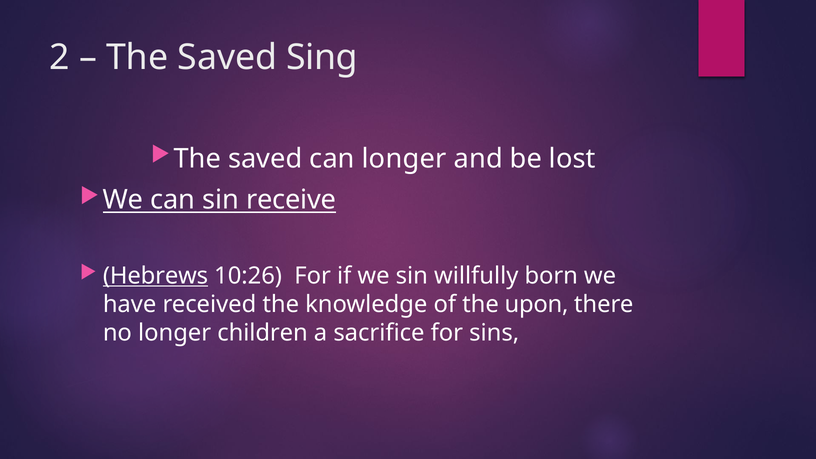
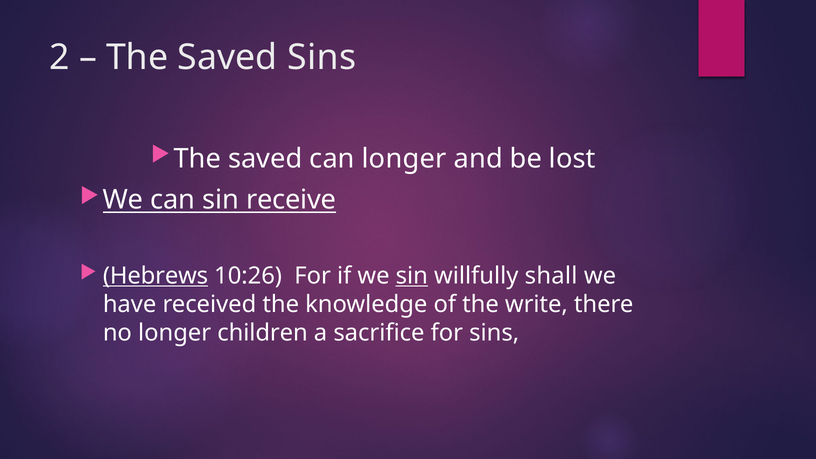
Saved Sing: Sing -> Sins (322, 57)
sin underline: none -> present (412, 276)
born: born -> shall (551, 276)
upon: upon -> write (536, 304)
